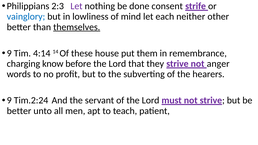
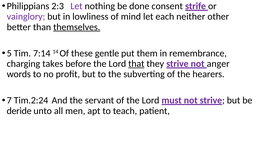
vainglory colour: blue -> purple (26, 17)
9: 9 -> 5 (9, 53)
4:14: 4:14 -> 7:14 (42, 53)
house: house -> gentle (107, 53)
know: know -> takes (53, 64)
that underline: none -> present (136, 64)
9: 9 -> 7 (9, 100)
better: better -> deride (19, 111)
